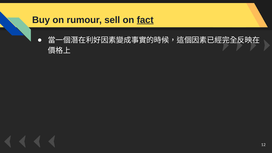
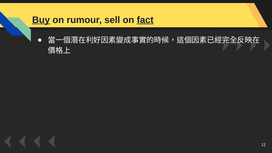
Buy underline: none -> present (41, 20)
